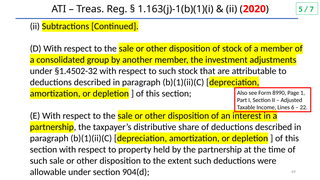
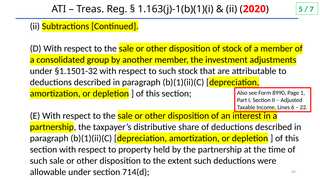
§1.4502-32: §1.4502-32 -> §1.1501-32 (76, 71)
904(d: 904(d -> 714(d (136, 172)
